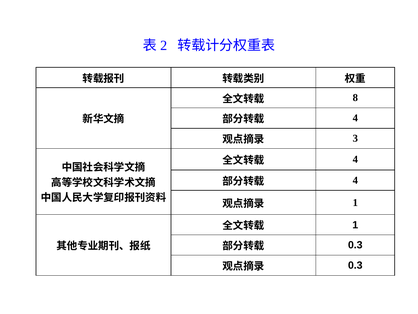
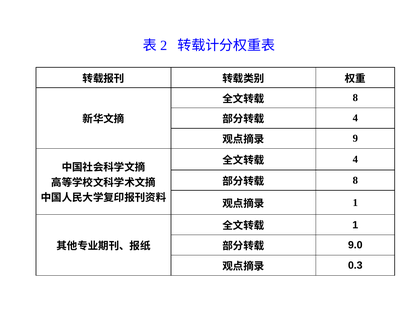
3: 3 -> 9 (355, 138)
4: 4 -> 8 (355, 180)
0.3: 0.3 -> 9.0 (355, 245)
